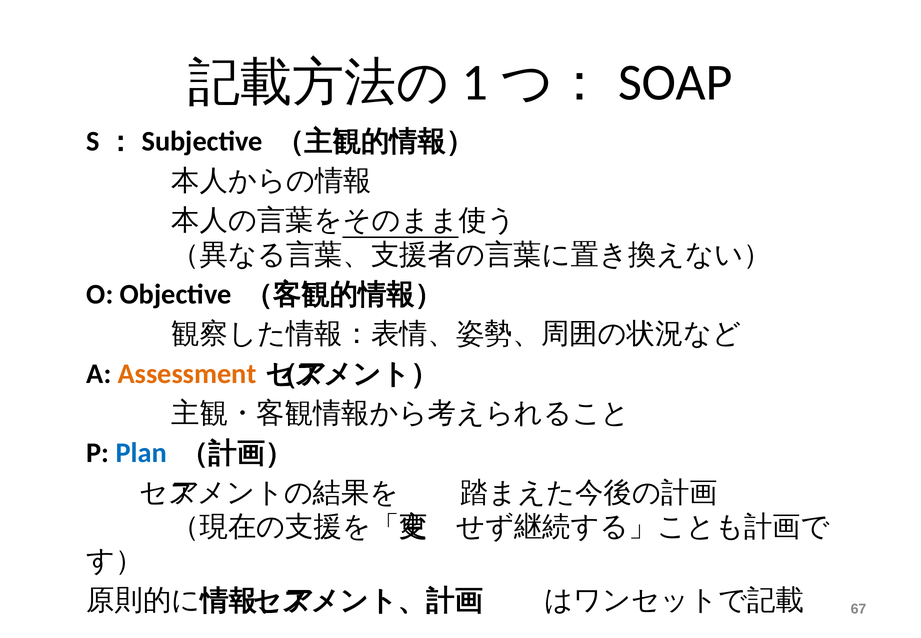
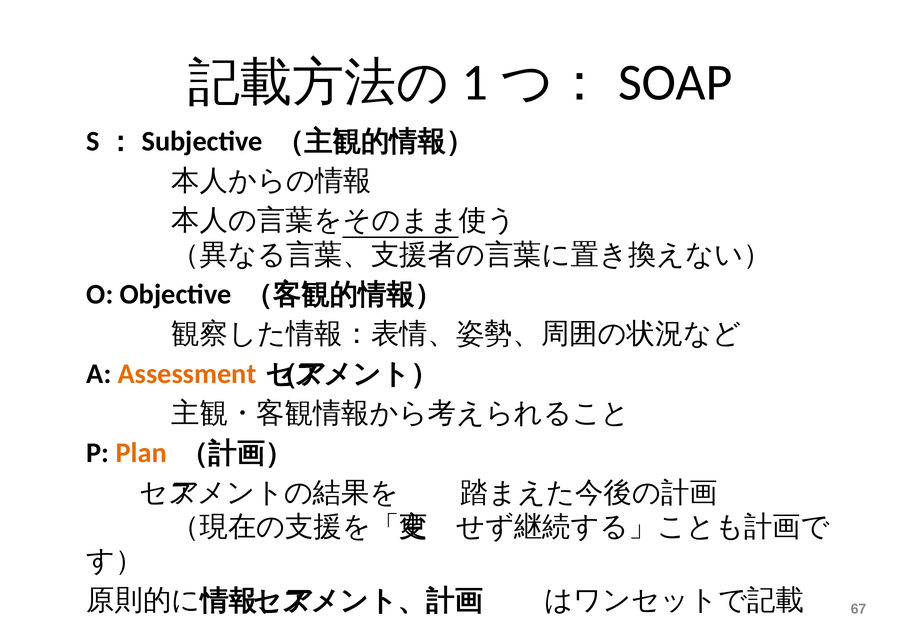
Plan colour: blue -> orange (141, 453)
